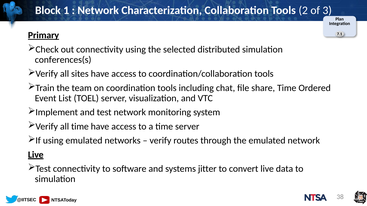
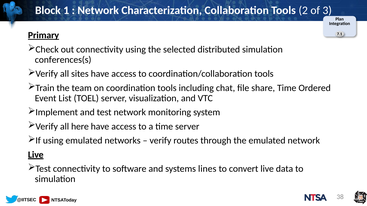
all time: time -> here (80, 127)
jitter: jitter -> lines (207, 169)
